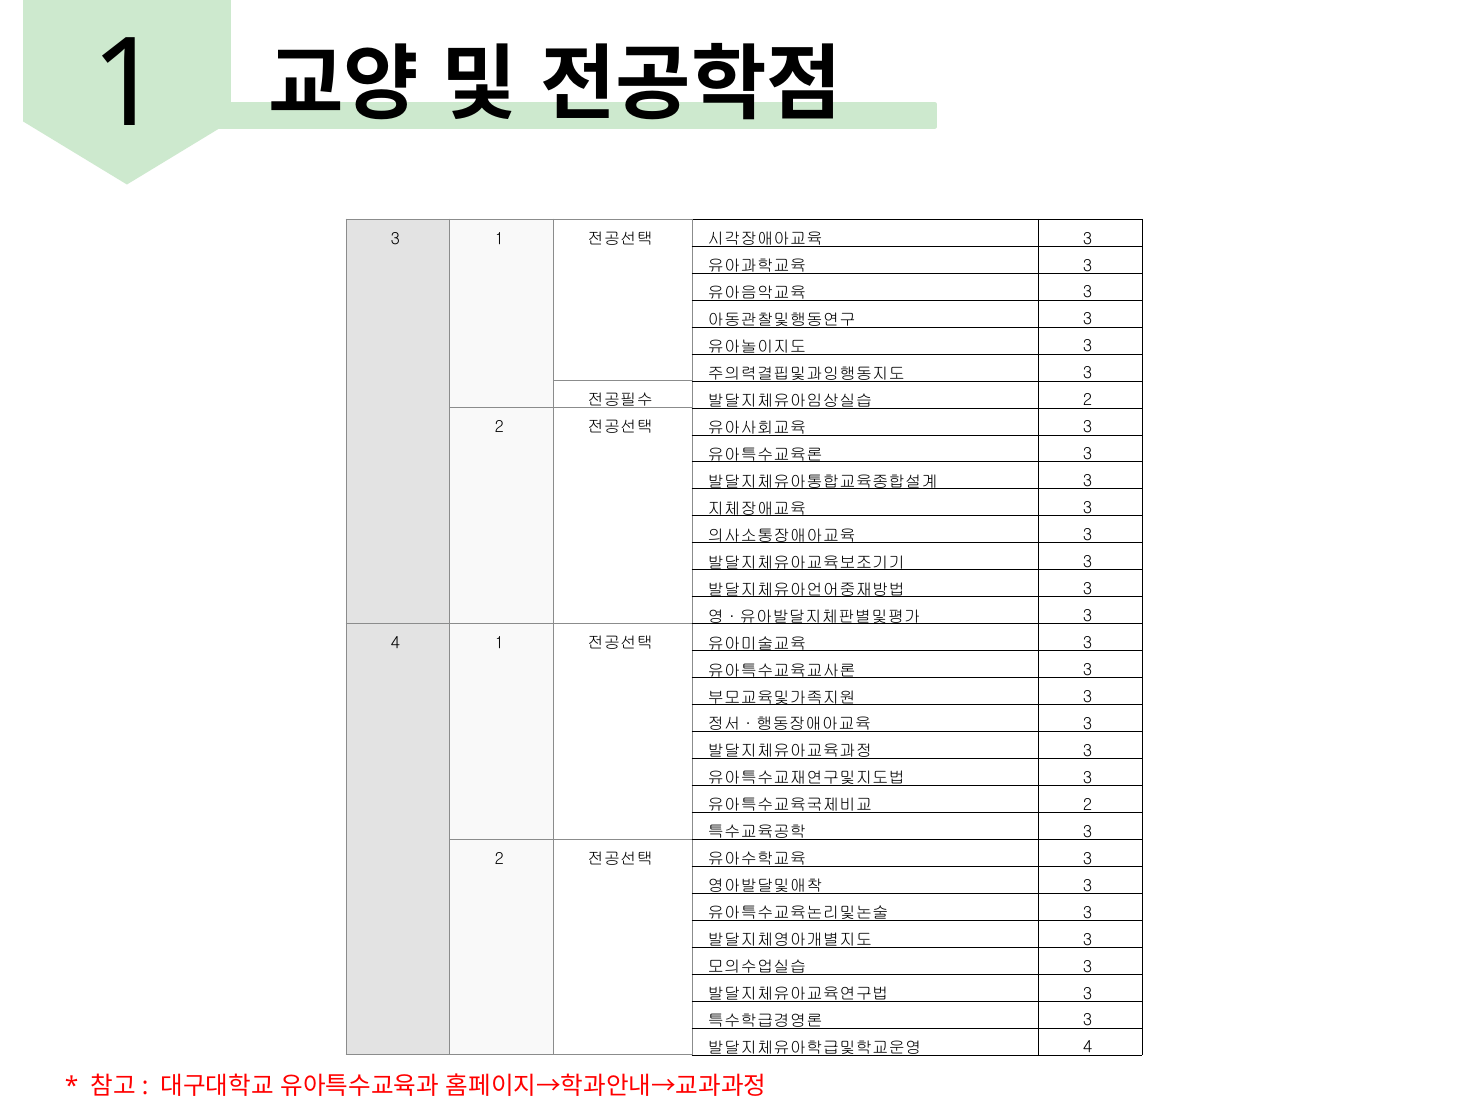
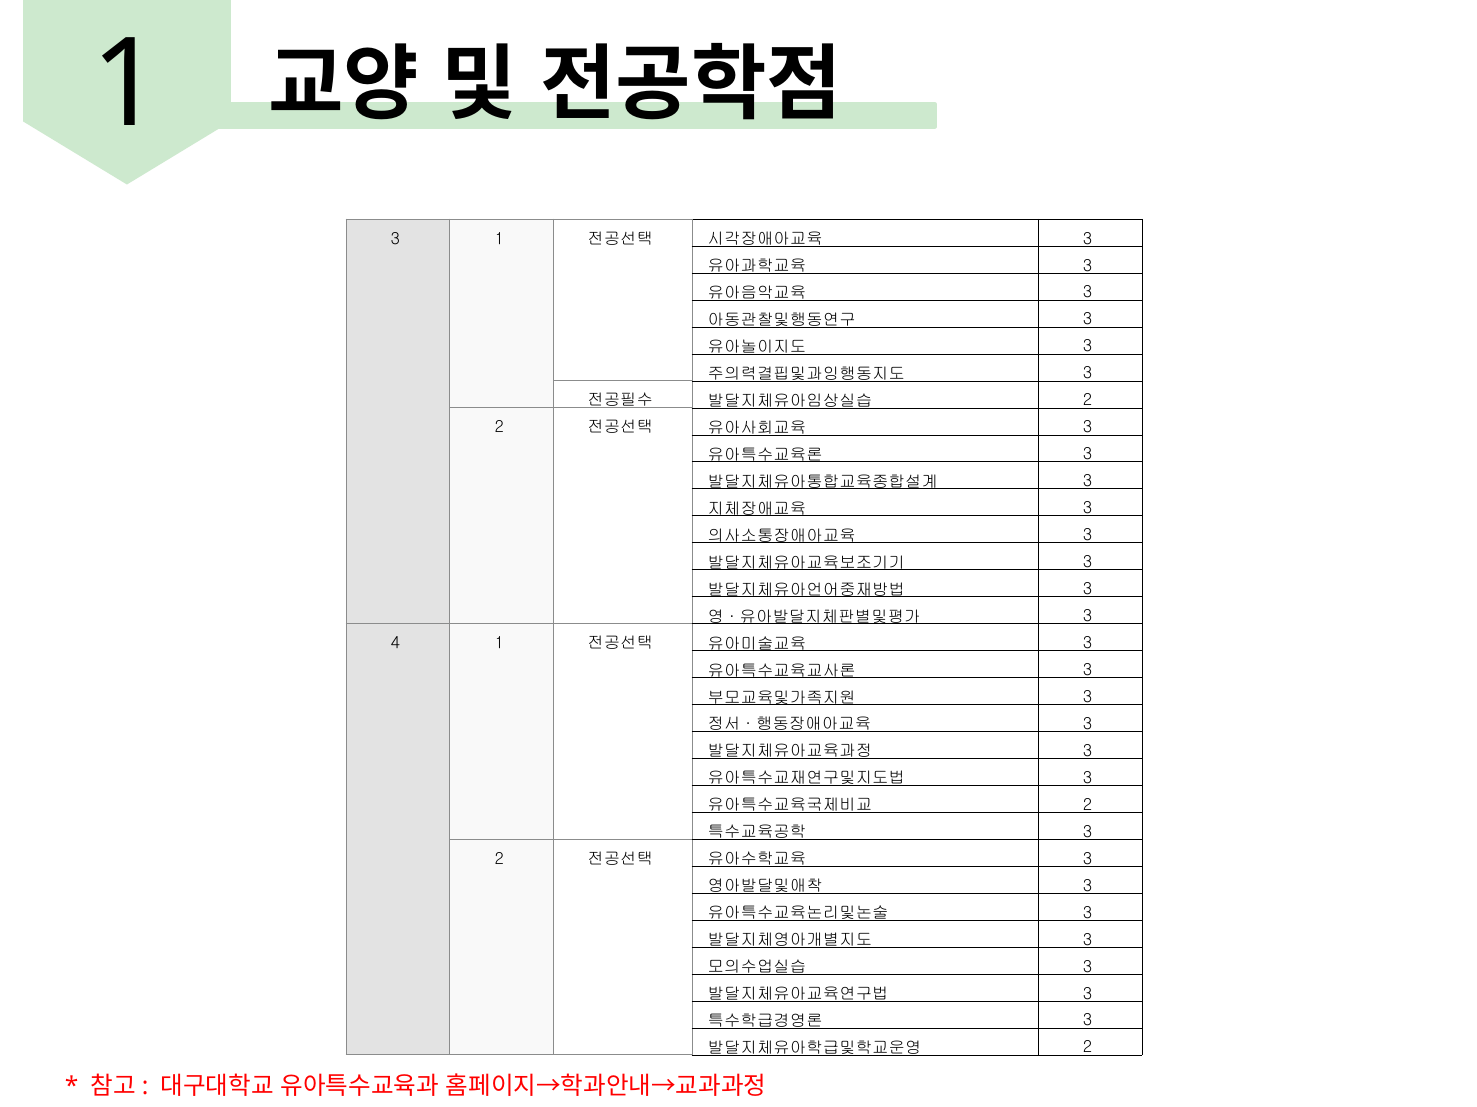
4: 4 -> 2 (1088, 1048)
